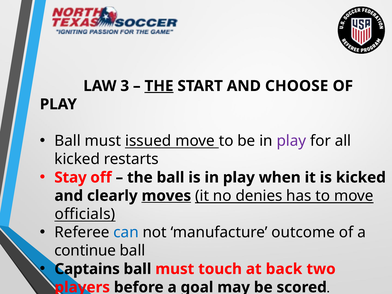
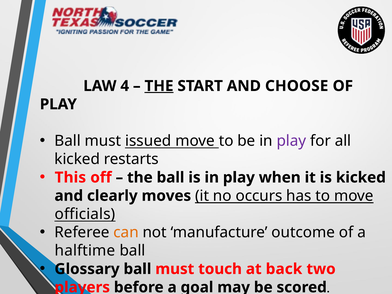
3: 3 -> 4 (125, 86)
Stay: Stay -> This (70, 177)
moves underline: present -> none (166, 196)
denies: denies -> occurs (259, 196)
can colour: blue -> orange (126, 232)
continue: continue -> halftime (85, 251)
Captains: Captains -> Glossary (87, 269)
